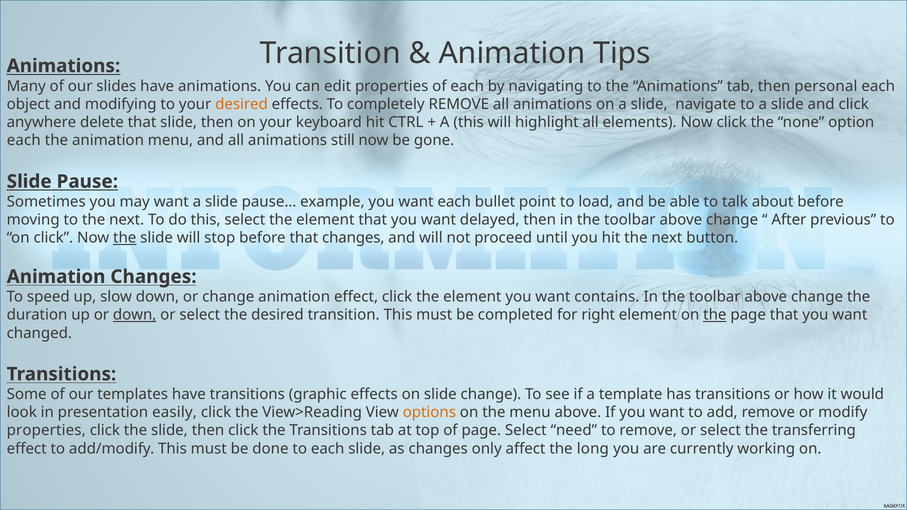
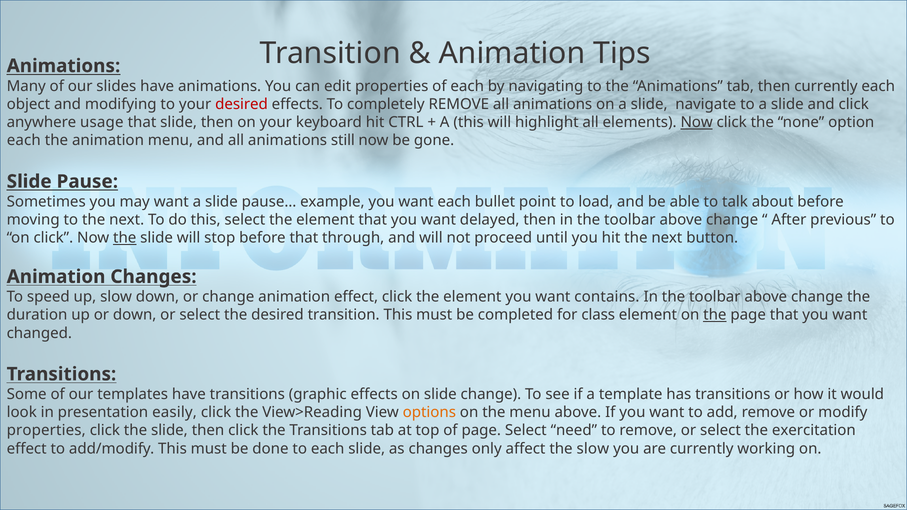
then personal: personal -> currently (826, 86)
desired colour: orange -> red (241, 104)
delete: delete -> usage (102, 122)
Now underline: none -> present (697, 122)
that changes: changes -> through (353, 238)
down underline: present -> none (135, 315)
right: right -> class (598, 315)
transferring: transferring -> exercitation (814, 431)
the long: long -> slow (593, 449)
